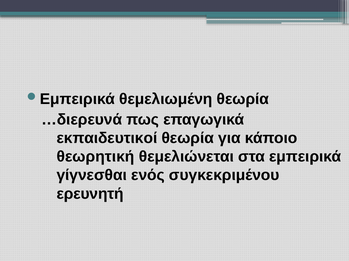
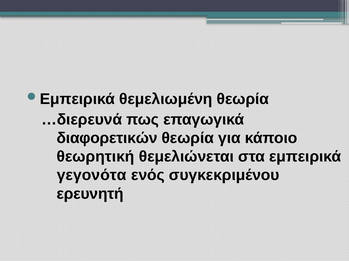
εκπαιδευτικοί: εκπαιδευτικοί -> διαφορετικών (107, 138)
γίγνεσθαι: γίγνεσθαι -> γεγονότα (92, 176)
